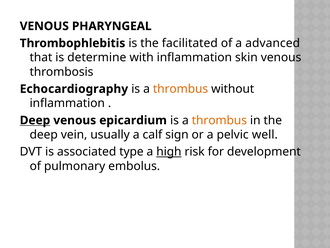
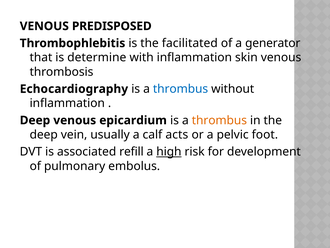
PHARYNGEAL: PHARYNGEAL -> PREDISPOSED (112, 26)
advanced: advanced -> generator (273, 43)
thrombus colour: orange -> blue (181, 89)
Deep underline: present -> none (35, 120)
sign: sign -> acts (177, 134)
well: well -> foot (265, 134)
type: type -> refill (131, 151)
